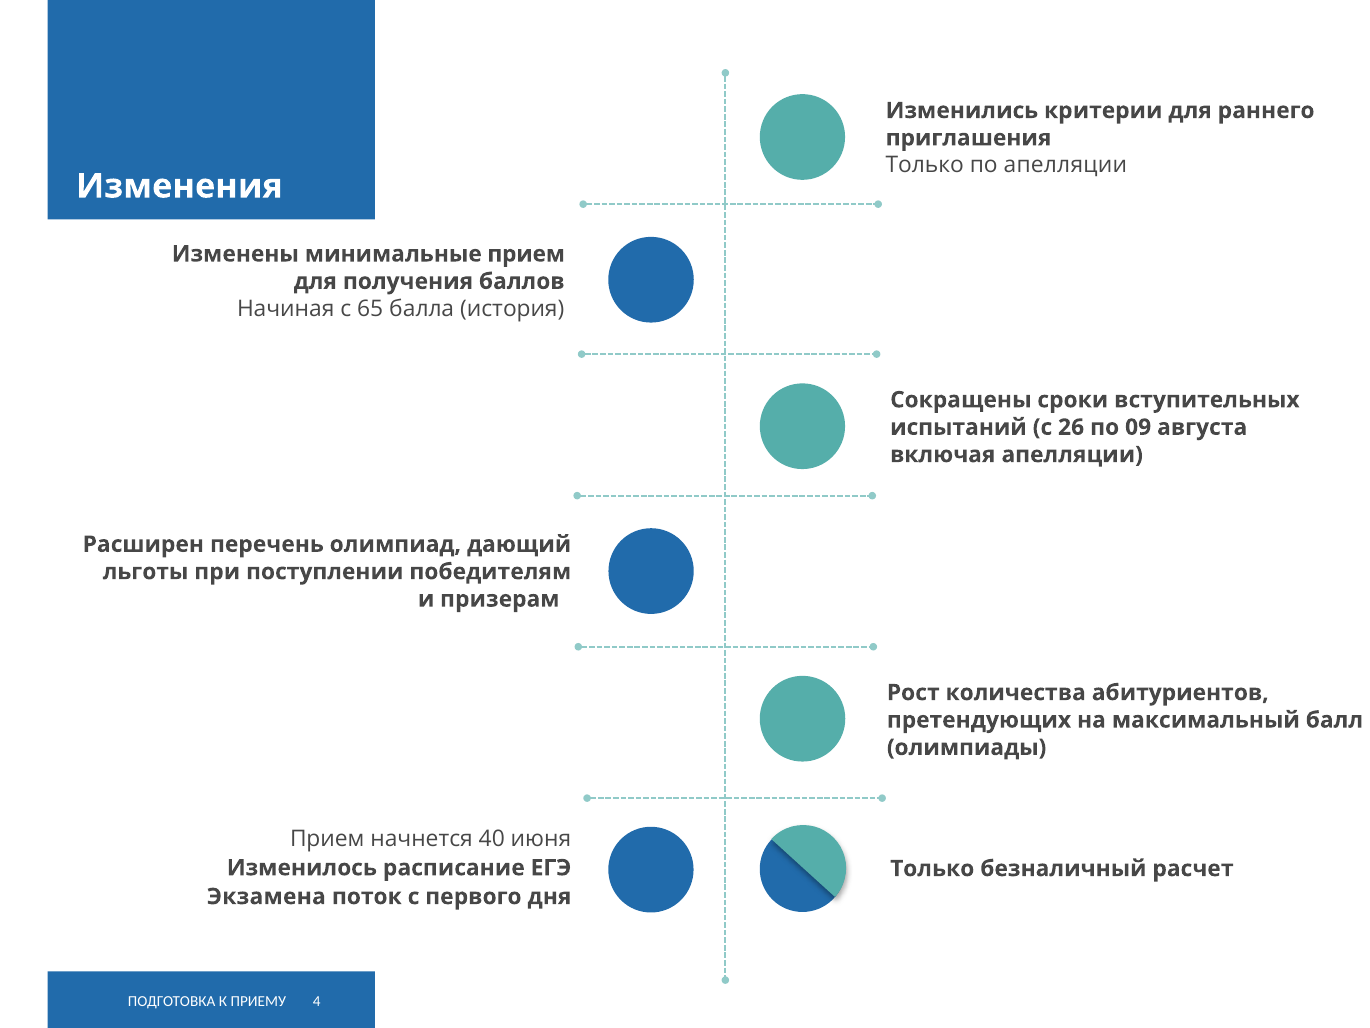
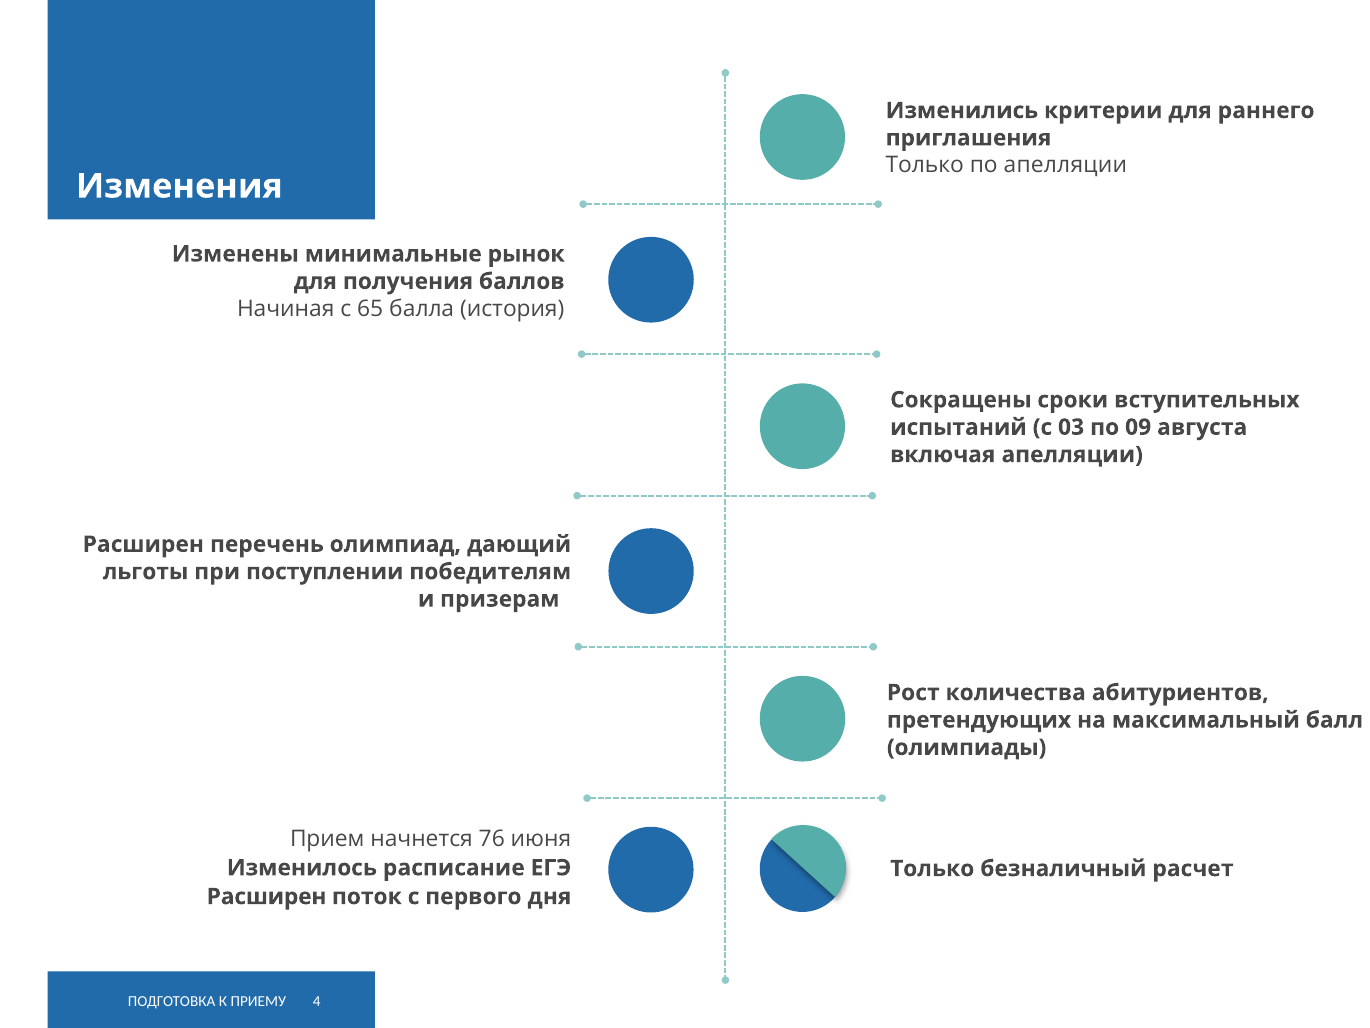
минимальные прием: прием -> рынок (526, 254)
26: 26 -> 03 (1071, 427)
40: 40 -> 76 (492, 839)
Экзамена: Экзамена -> Расширен (267, 896)
